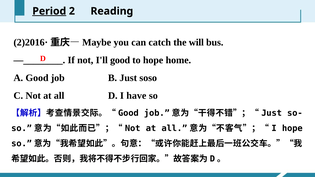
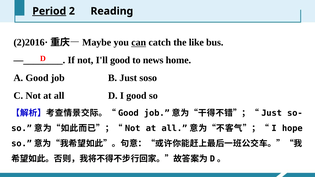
can underline: none -> present (139, 43)
will: will -> like (196, 43)
to hope: hope -> news (153, 60)
I have: have -> good (136, 96)
